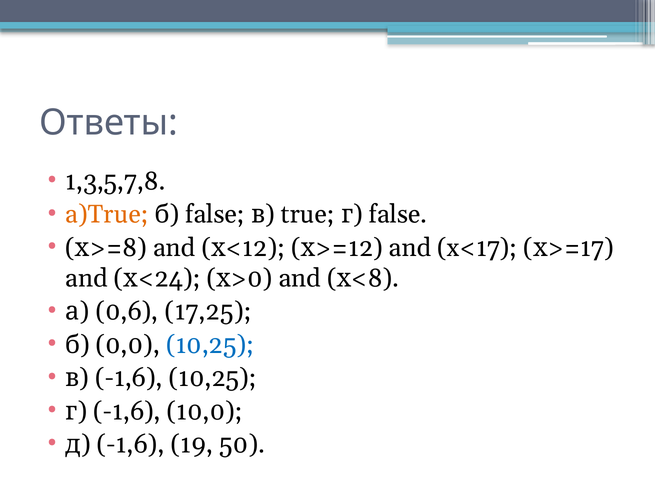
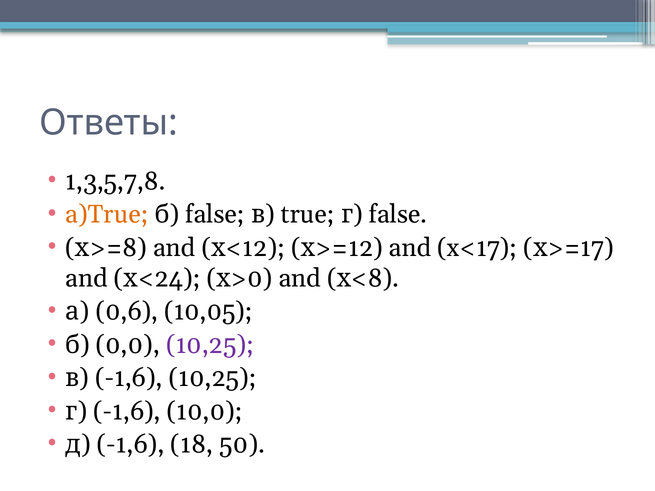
17,25: 17,25 -> 10,05 (208, 312)
10,25 colour: blue -> purple (210, 345)
19: 19 -> 18 (192, 445)
